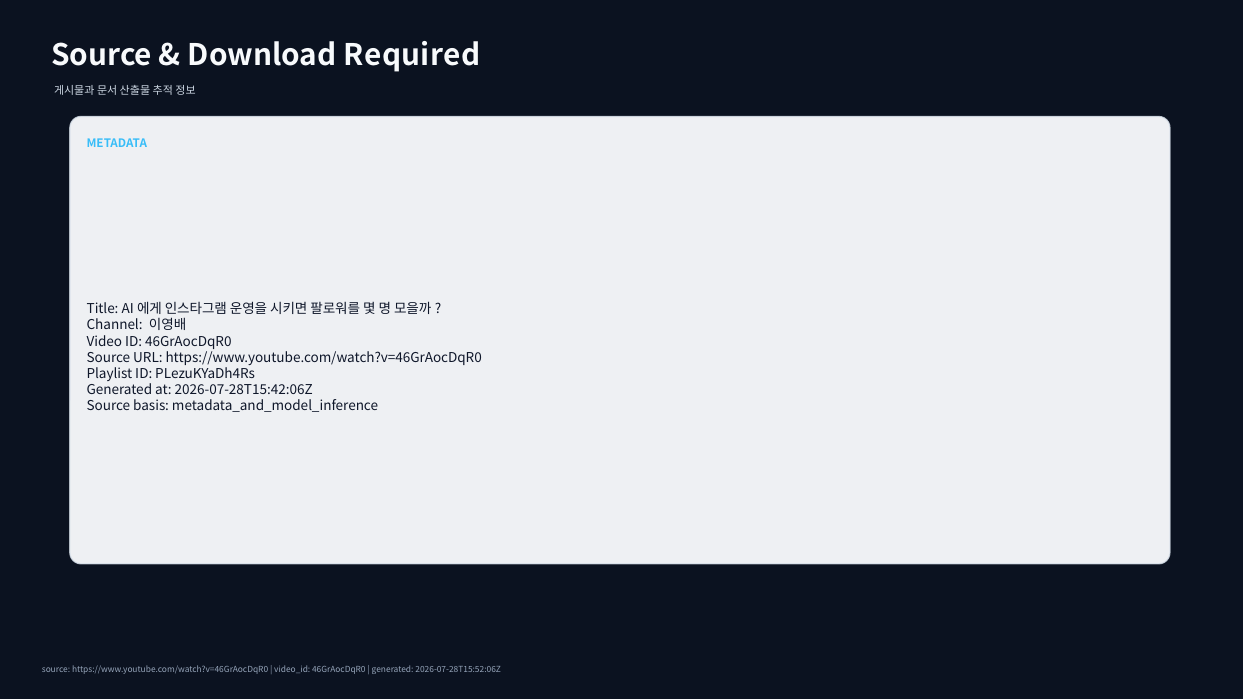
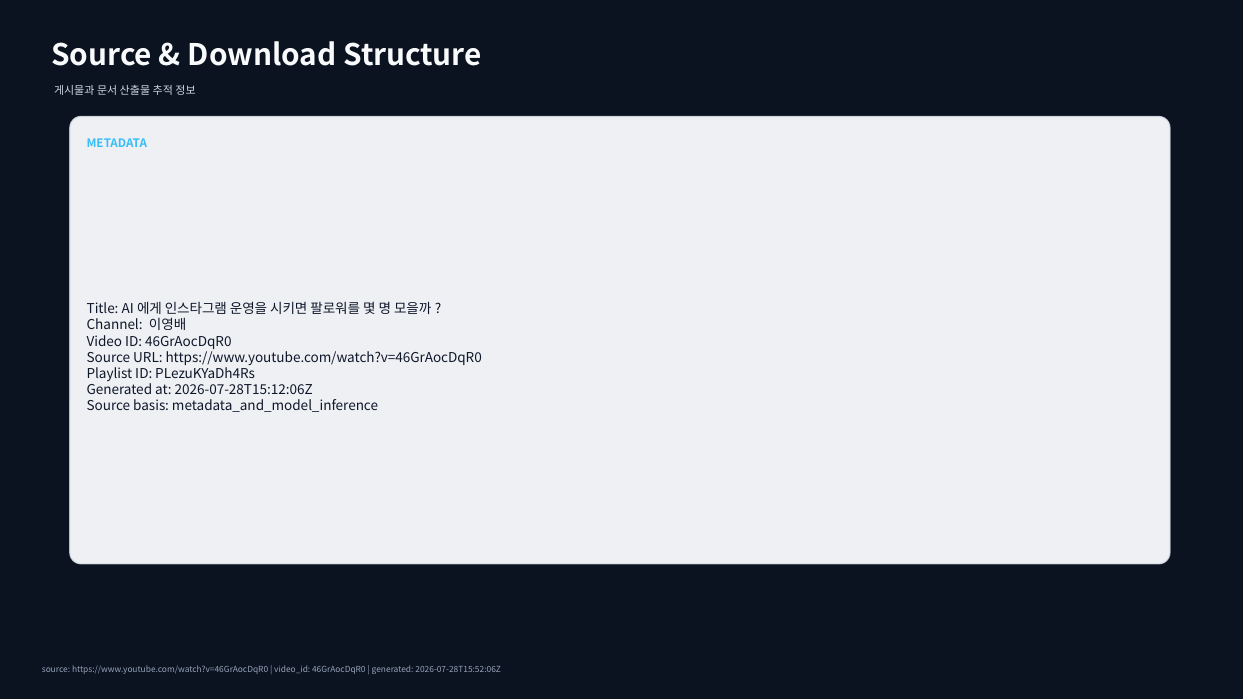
Required: Required -> Structure (412, 56)
2026-07-28T15:42:06Z: 2026-07-28T15:42:06Z -> 2026-07-28T15:12:06Z (244, 390)
